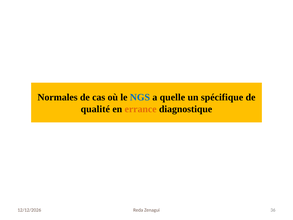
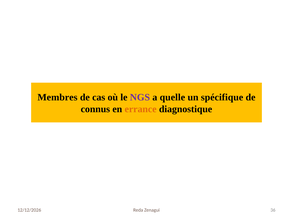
Normales: Normales -> Membres (57, 97)
NGS colour: blue -> purple (140, 97)
qualité: qualité -> connus (95, 109)
